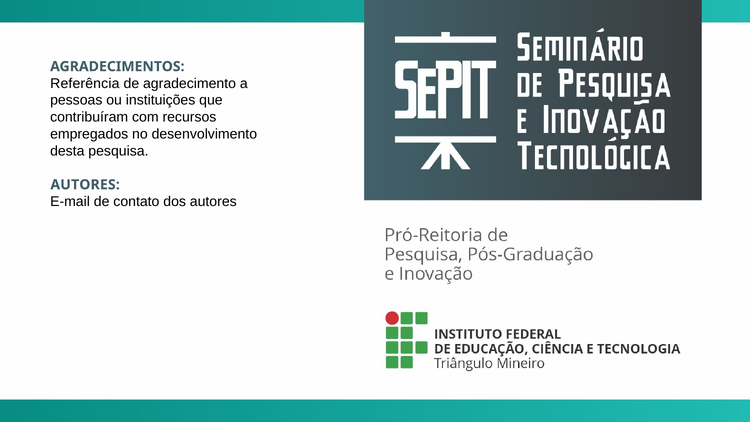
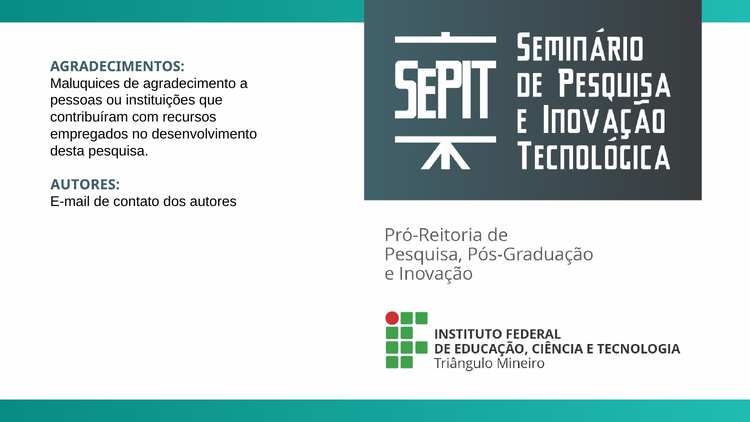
Referência: Referência -> Maluquices (85, 83)
